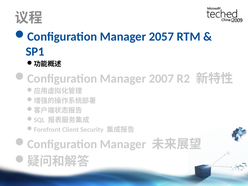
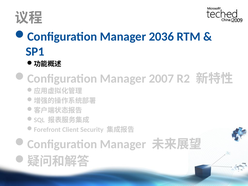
2057: 2057 -> 2036 (161, 37)
